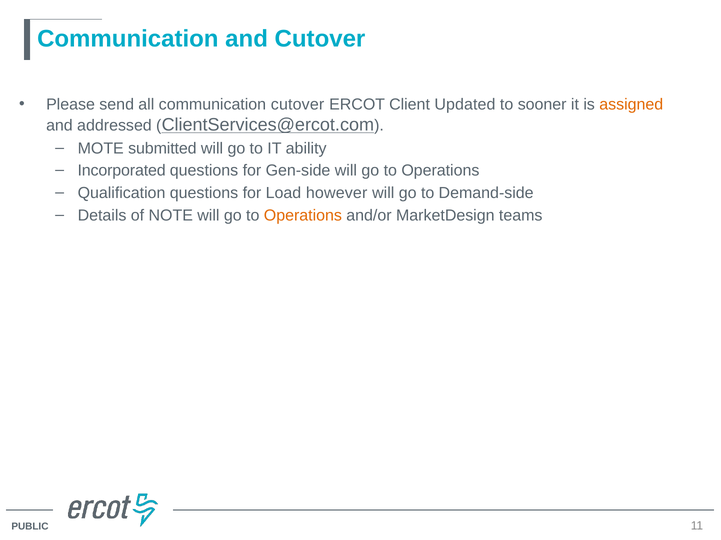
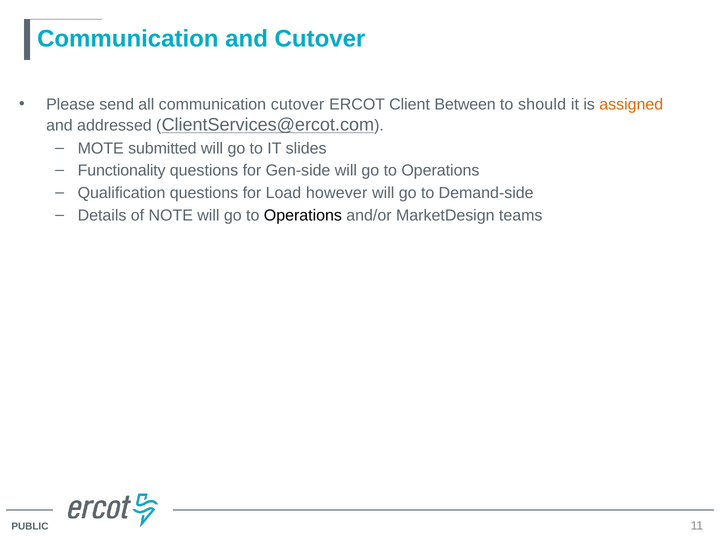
Updated: Updated -> Between (465, 104)
sooner: sooner -> should (542, 104)
ability: ability -> slides (306, 148)
Incorporated: Incorporated -> Functionality (122, 171)
Operations colour: orange -> black (303, 216)
